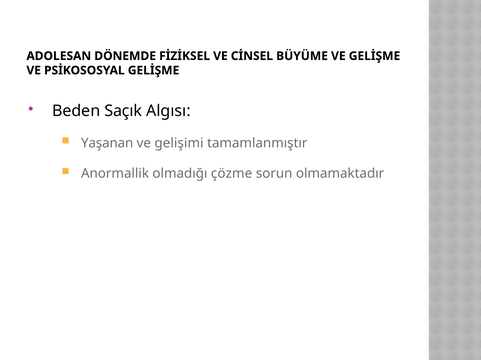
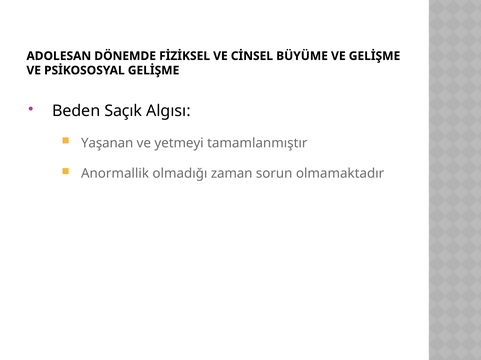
gelişimi: gelişimi -> yetmeyi (179, 143)
çözme: çözme -> zaman (232, 174)
